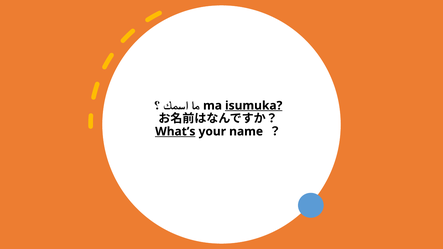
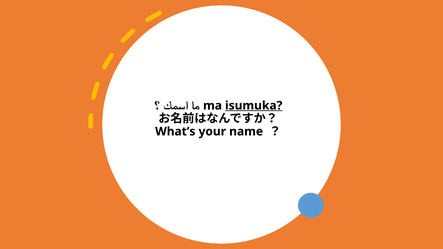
What’s underline: present -> none (175, 132)
